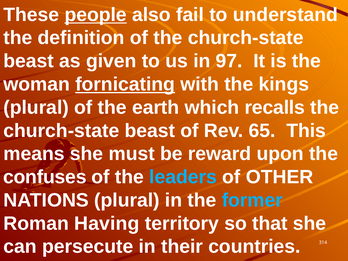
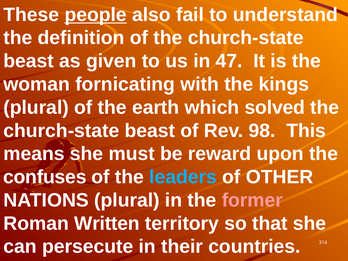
97: 97 -> 47 (229, 61)
fornicating underline: present -> none (125, 84)
recalls: recalls -> solved (275, 107)
65: 65 -> 98 (262, 131)
former colour: light blue -> pink (252, 200)
Having: Having -> Written (107, 223)
